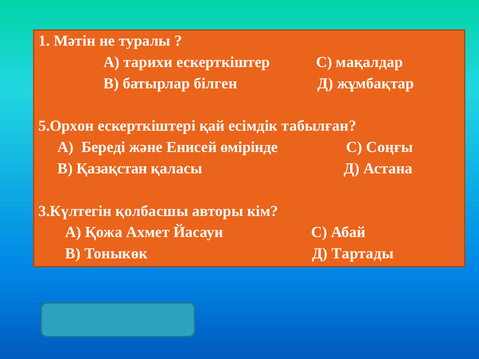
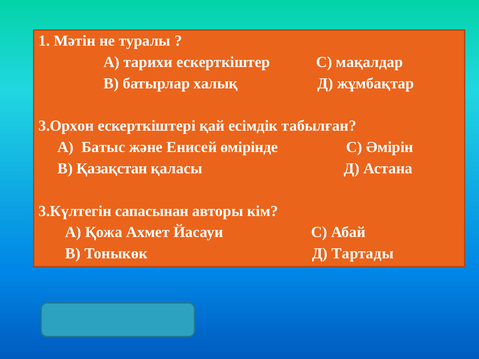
білген: білген -> халық (216, 83)
5.Орхон: 5.Орхон -> 3.Орхон (66, 126)
Береді: Береді -> Батыс (103, 147)
Соңғы: Соңғы -> Әмірін (390, 147)
қолбасшы: қолбасшы -> сапасынан (152, 211)
